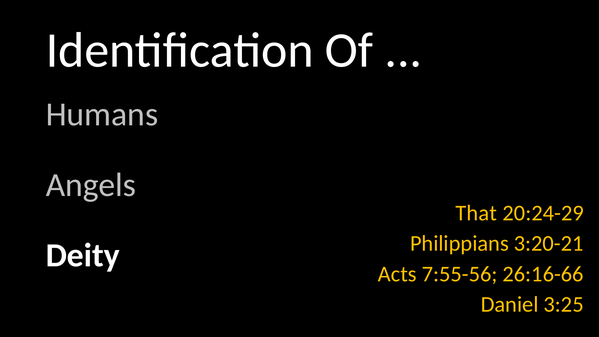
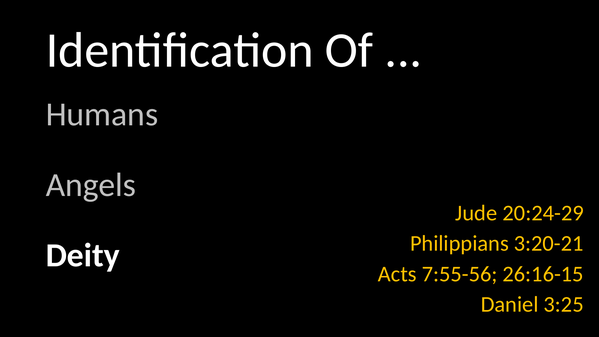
That: That -> Jude (476, 213)
26:16-66: 26:16-66 -> 26:16-15 (543, 274)
